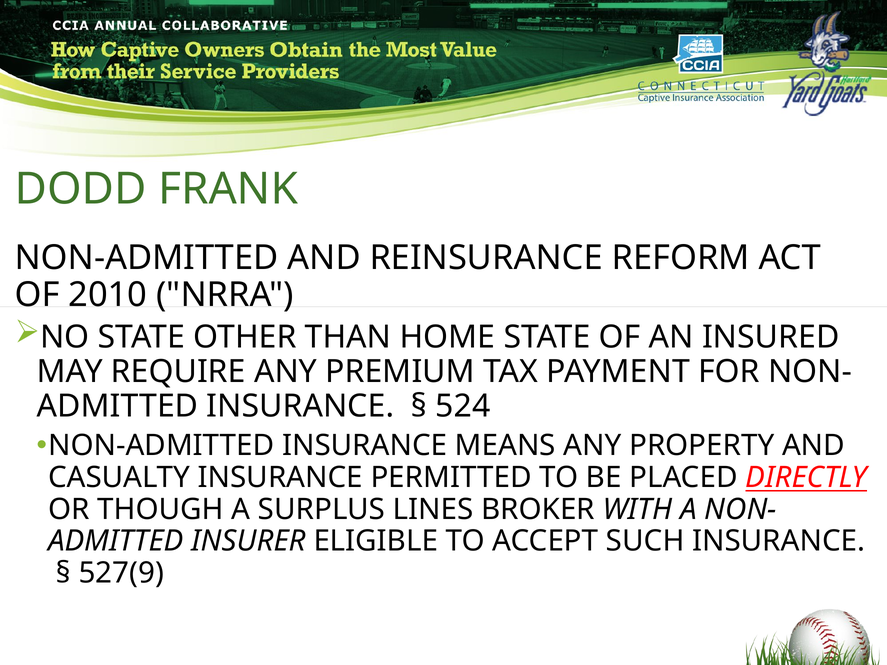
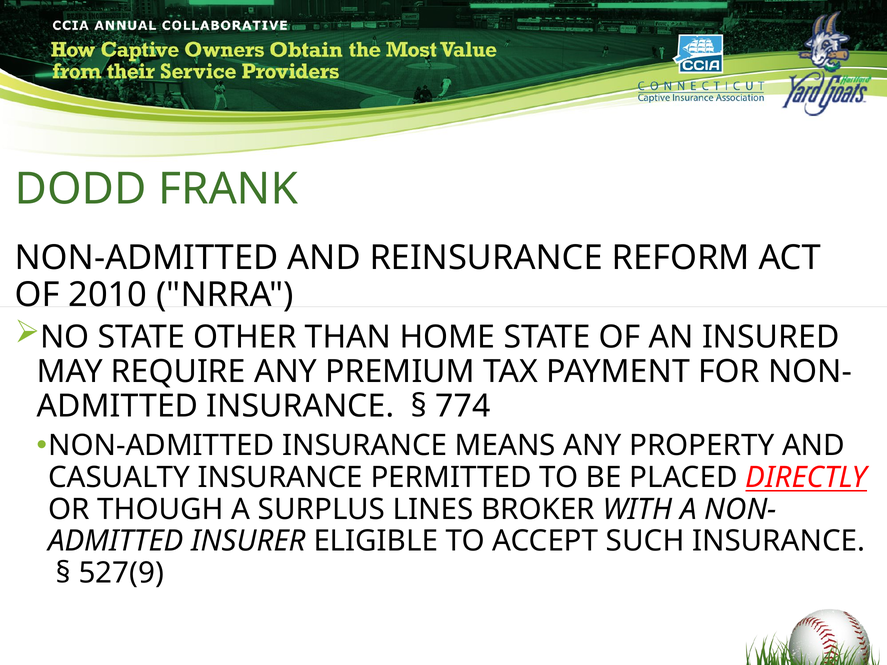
524: 524 -> 774 (463, 406)
